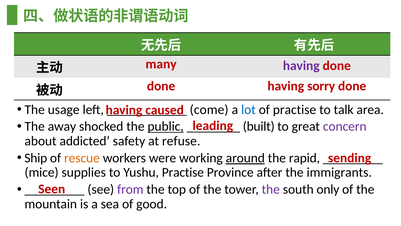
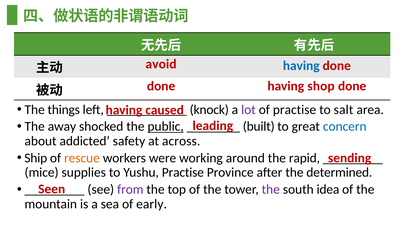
many: many -> avoid (161, 64)
having colour: purple -> blue (301, 65)
sorry: sorry -> shop (321, 86)
usage: usage -> things (64, 109)
come: come -> knock (209, 109)
lot colour: blue -> purple (248, 109)
talk: talk -> salt (344, 109)
concern colour: purple -> blue (345, 126)
refuse: refuse -> across (181, 141)
around underline: present -> none (245, 158)
immigrants: immigrants -> determined (339, 172)
only: only -> idea (328, 189)
good: good -> early (152, 204)
